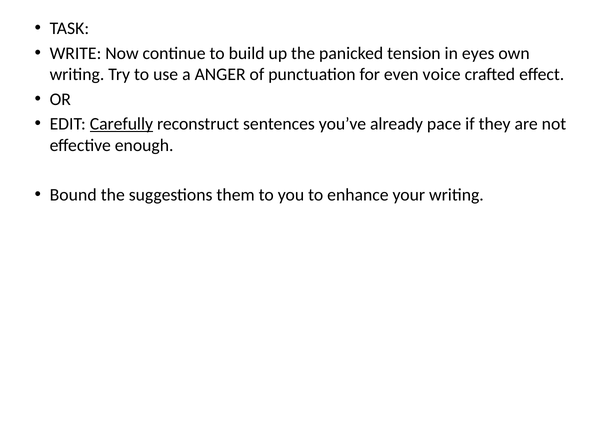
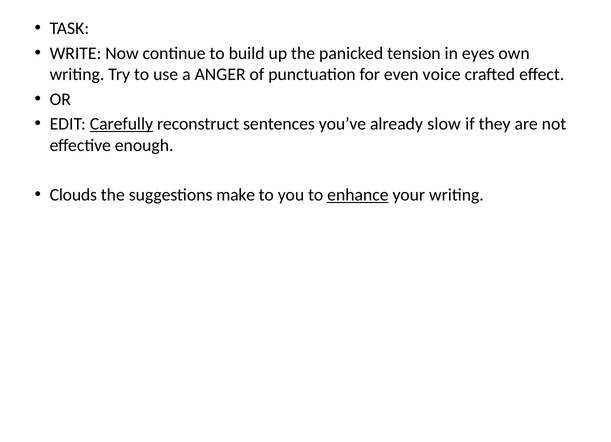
pace: pace -> slow (444, 124)
Bound: Bound -> Clouds (73, 195)
them: them -> make (236, 195)
enhance underline: none -> present (358, 195)
